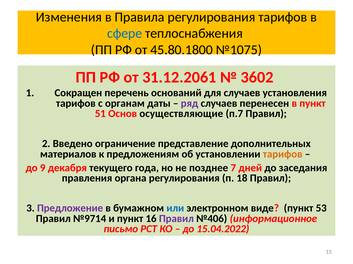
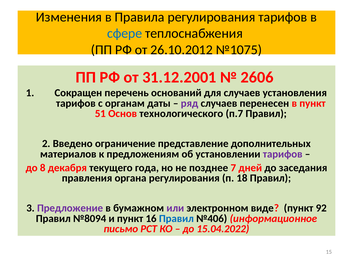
45.80.1800: 45.80.1800 -> 26.10.2012 (182, 50)
31.12.2061: 31.12.2061 -> 31.12.2001 (179, 78)
3602: 3602 -> 2606 (257, 78)
осуществляющие: осуществляющие -> технологического (181, 114)
тарифов colour: orange -> purple (283, 154)
9: 9 -> 8 (43, 168)
или colour: blue -> purple (175, 209)
53: 53 -> 92 (321, 209)
№9714: №9714 -> №8094 (90, 219)
Правил colour: purple -> blue (176, 219)
